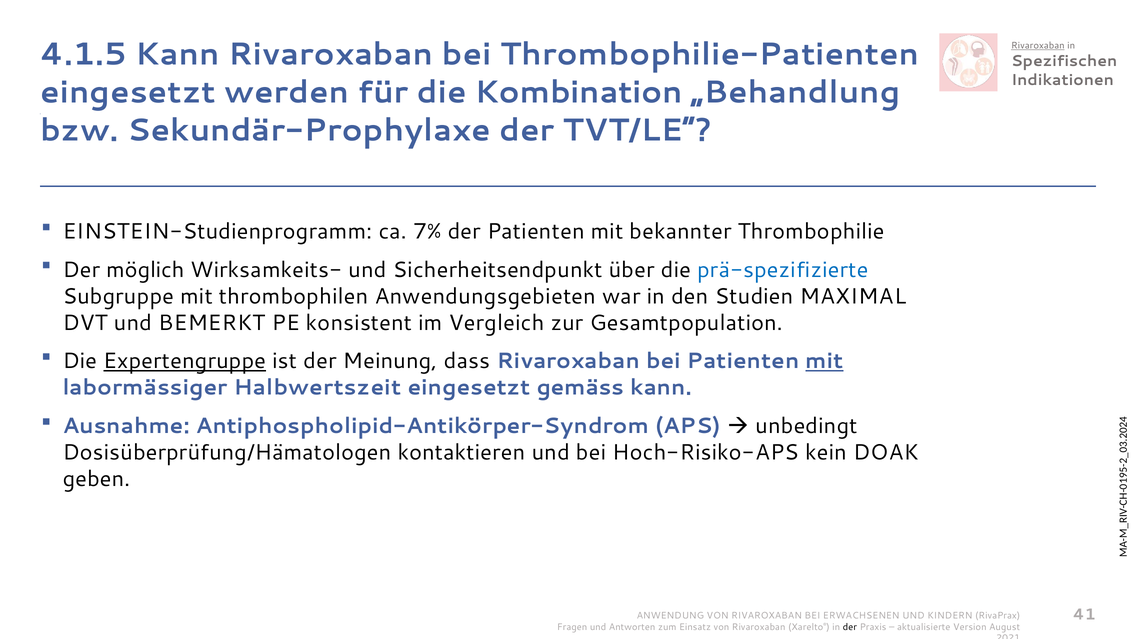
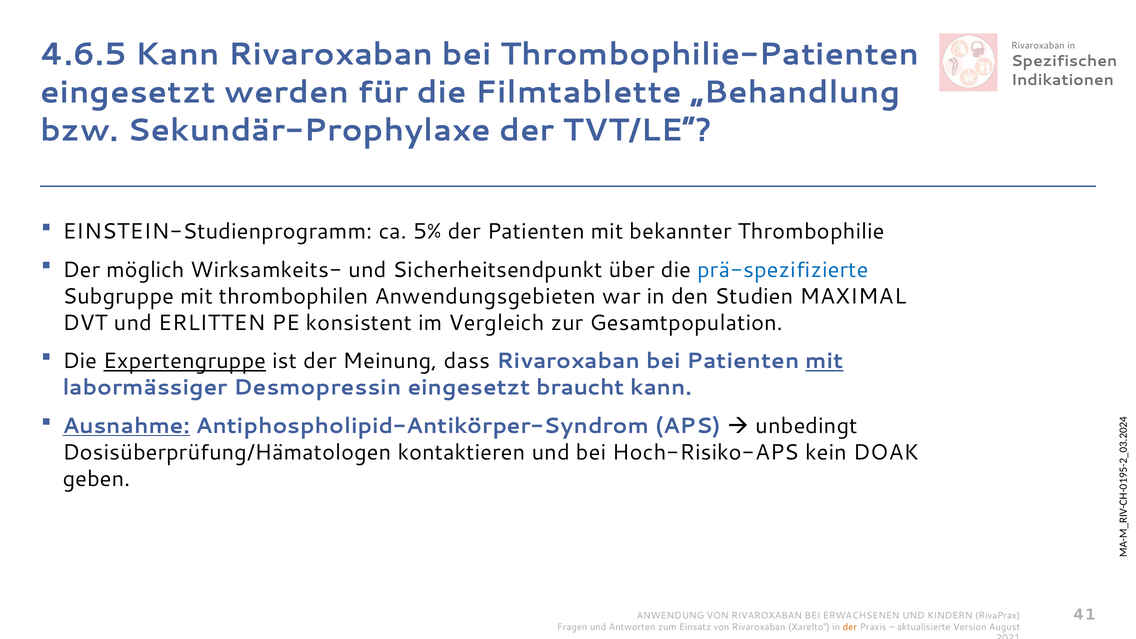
Rivaroxaban underline: present -> none (1038, 46)
4.1.5: 4.1.5 -> 4.6.5 (83, 54)
Kombination: Kombination -> Filmtablette (579, 92)
7%: 7% -> 5% (427, 231)
BEMERKT: BEMERKT -> ERLITTEN (212, 323)
Halbwertszeit: Halbwertszeit -> Desmopressin (317, 388)
gemäss: gemäss -> braucht (580, 388)
Ausnahme underline: none -> present (126, 426)
der colour: black -> orange (850, 627)
